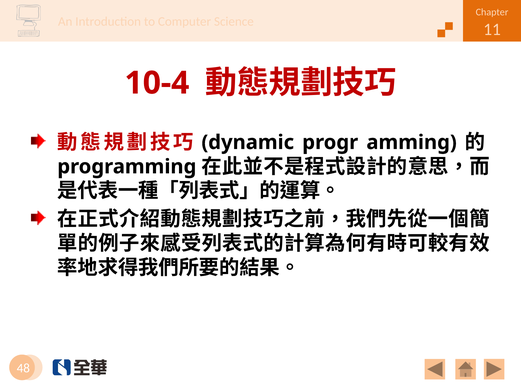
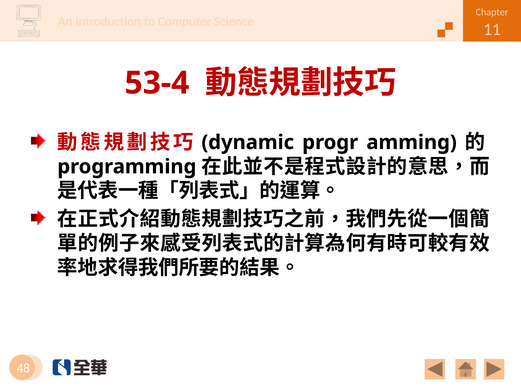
10-4: 10-4 -> 53-4 (157, 83)
